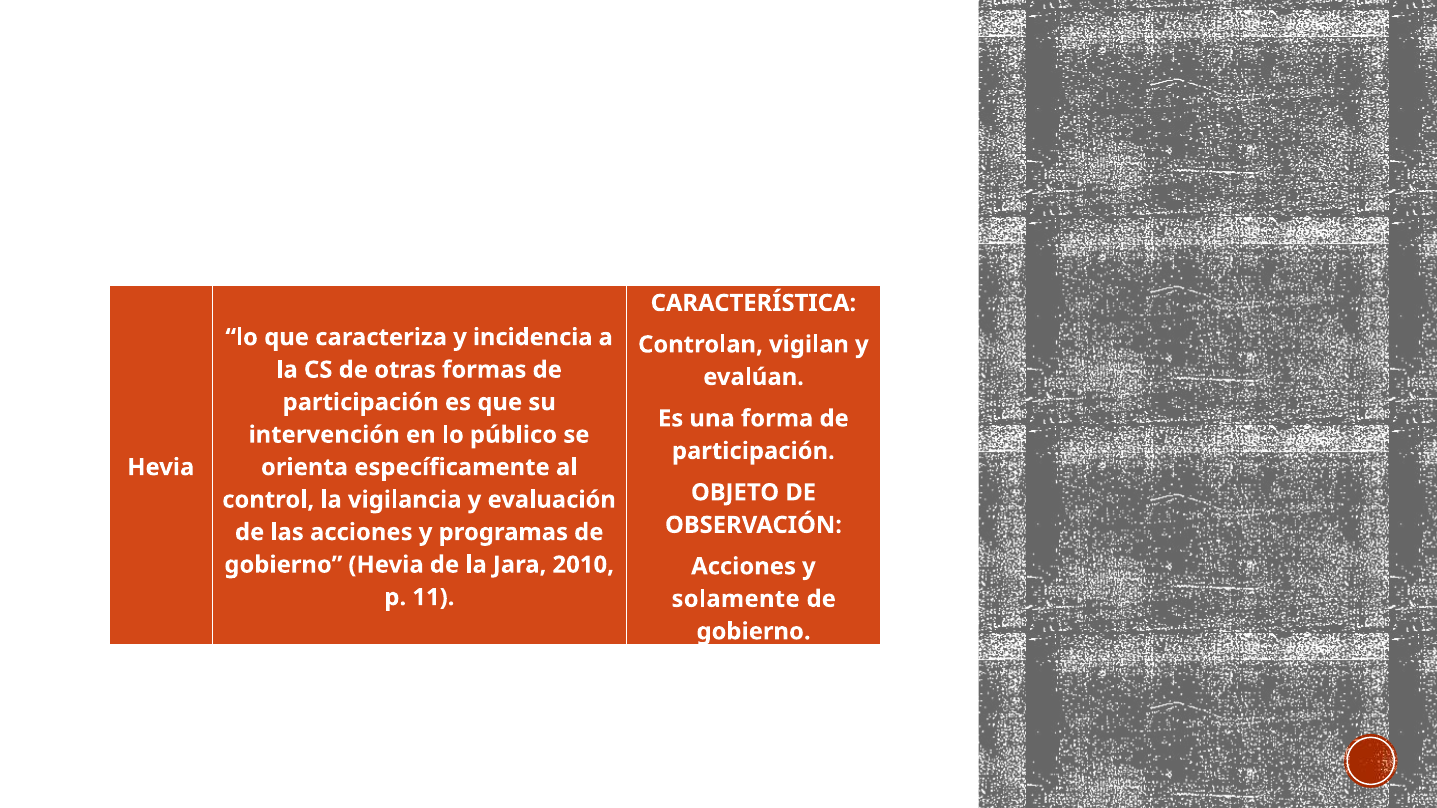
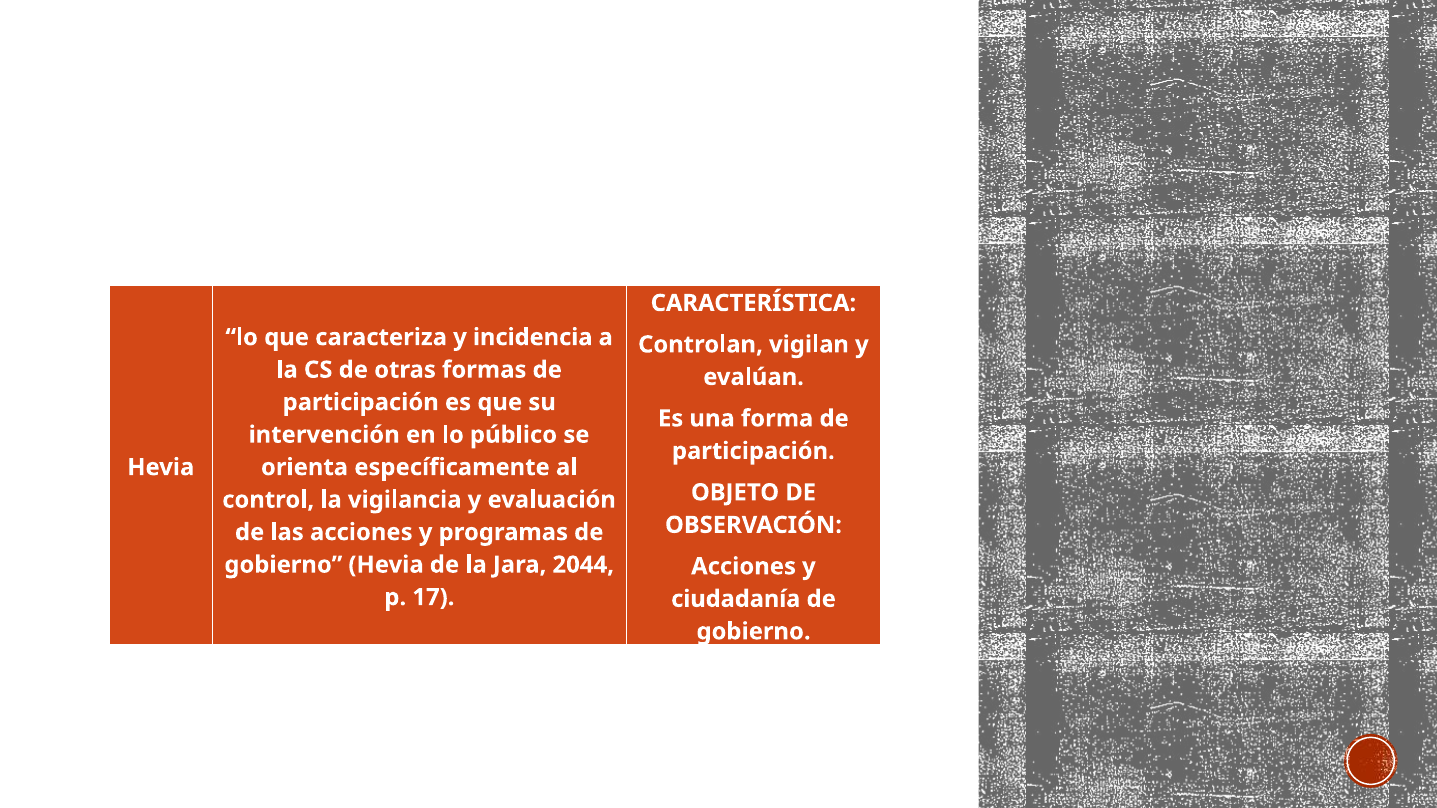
2010: 2010 -> 2044 (583, 565)
11: 11 -> 17 (433, 597)
solamente: solamente -> ciudadanía (736, 599)
